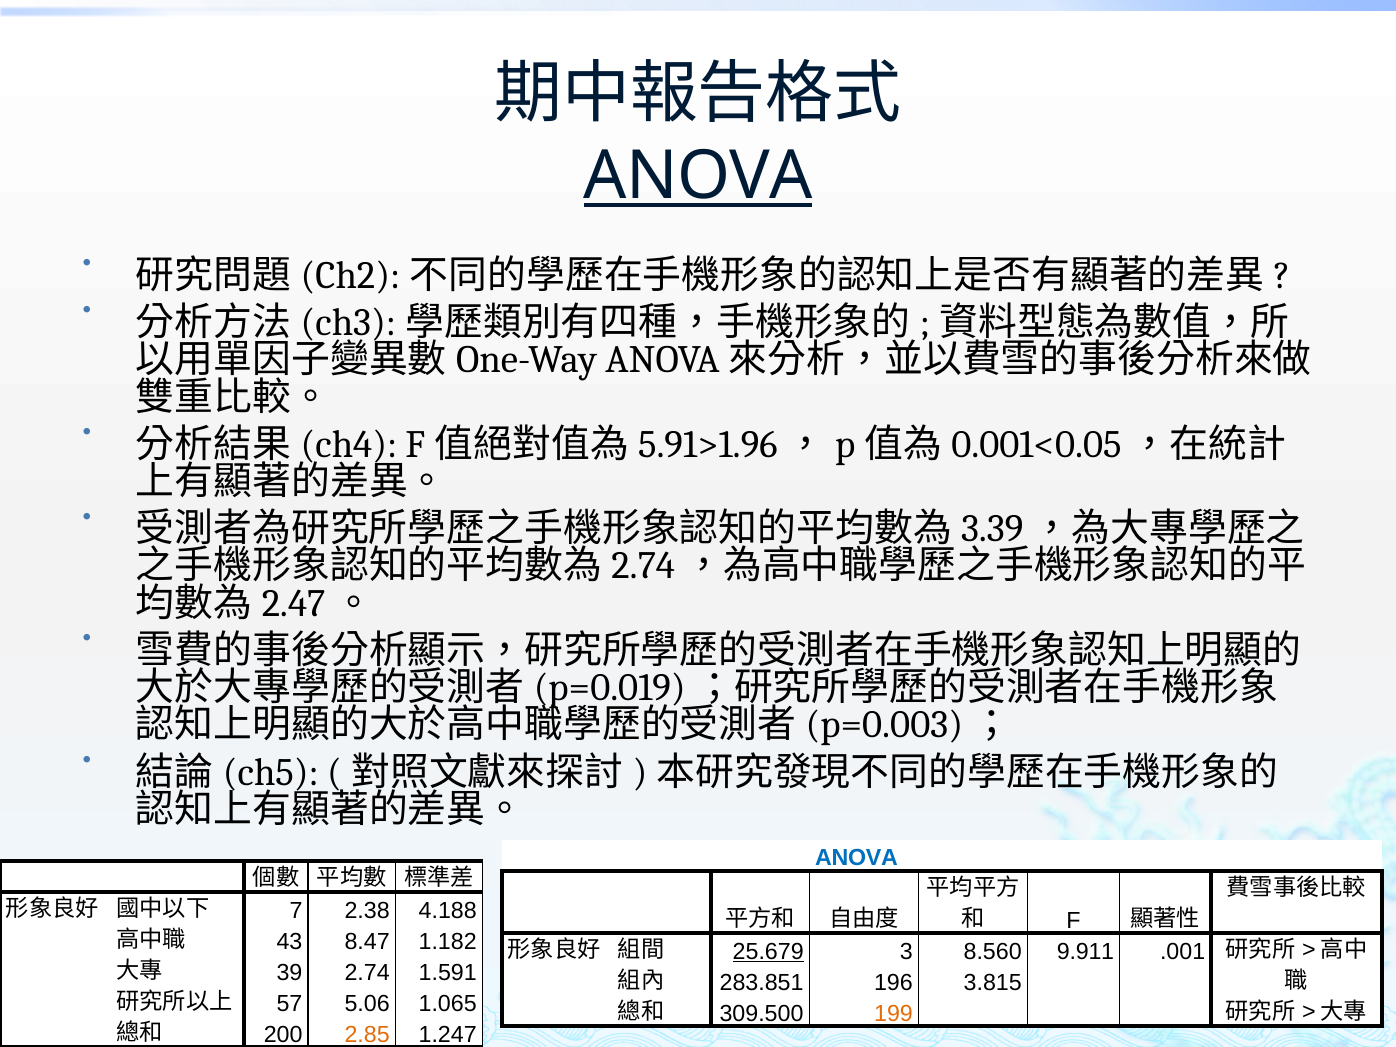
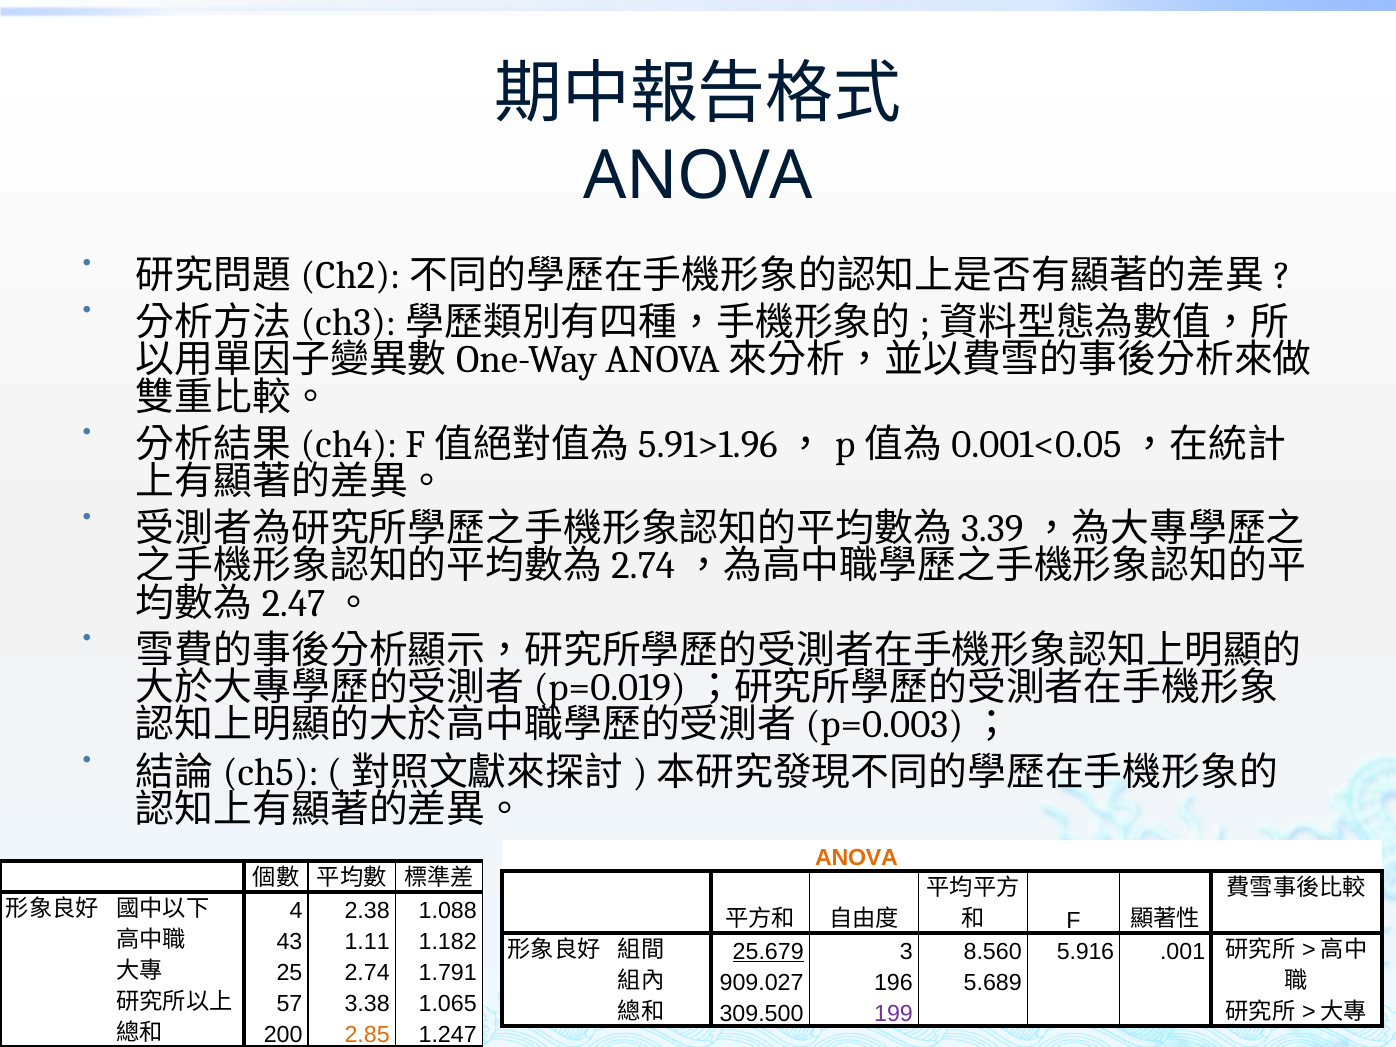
ANOVA underline: present -> none (698, 176)
ANOVA colour: blue -> orange (857, 858)
7: 7 -> 4 (296, 910)
4.188: 4.188 -> 1.088 (448, 910)
8.47: 8.47 -> 1.11 (367, 941)
9.911: 9.911 -> 5.916 (1086, 951)
39: 39 -> 25 (290, 972)
1.591: 1.591 -> 1.791 (448, 972)
283.851: 283.851 -> 909.027 (762, 982)
3.815: 3.815 -> 5.689 (993, 982)
5.06: 5.06 -> 3.38 (367, 1003)
199 colour: orange -> purple (894, 1013)
